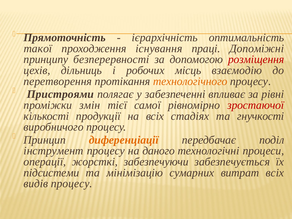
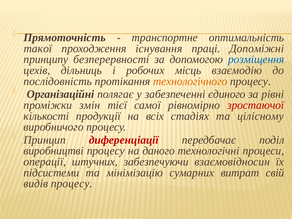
ієрархічність: ієрархічність -> транспортне (165, 38)
розміщення colour: red -> blue (256, 59)
перетворення: перетворення -> послідовність (58, 81)
Пристроями: Пристроями -> Організаційні (60, 94)
впливає: впливає -> єдиного (227, 94)
гнучкості: гнучкості -> цілісному (261, 116)
диференціації colour: orange -> red (124, 140)
інструмент: інструмент -> виробництві (54, 151)
жорсткі: жорсткі -> штучних (95, 162)
забезпечується: забезпечується -> взаємовідносин (232, 162)
витрат всіх: всіх -> свій (275, 173)
